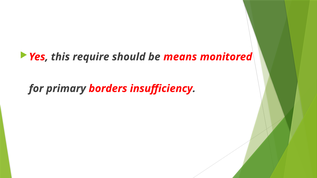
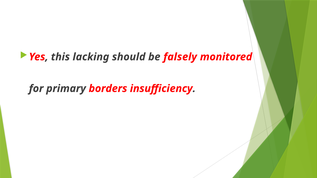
require: require -> lacking (91, 57)
means: means -> falsely (180, 57)
